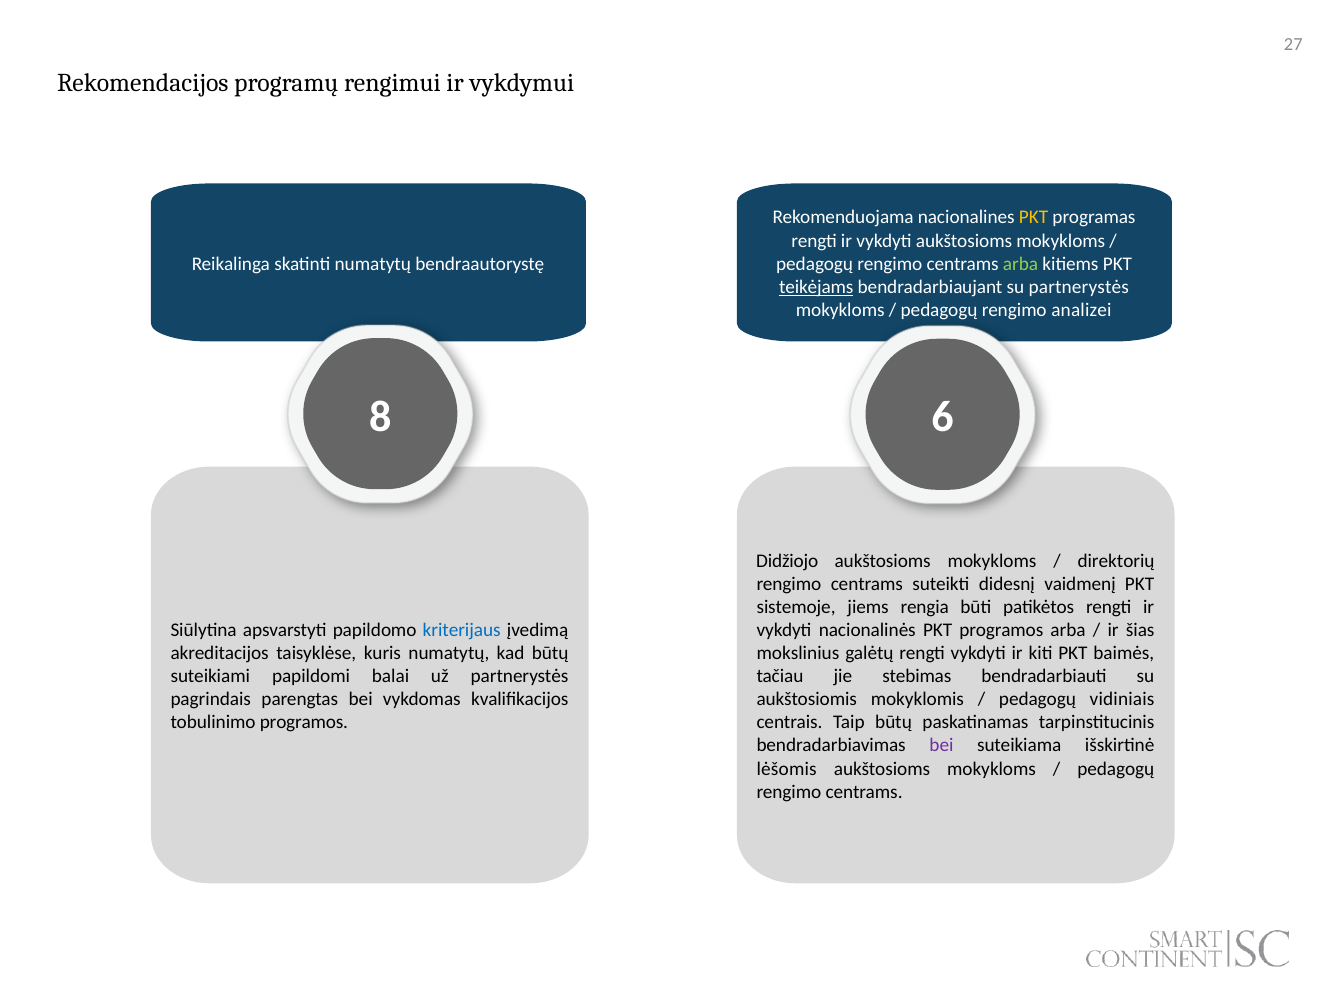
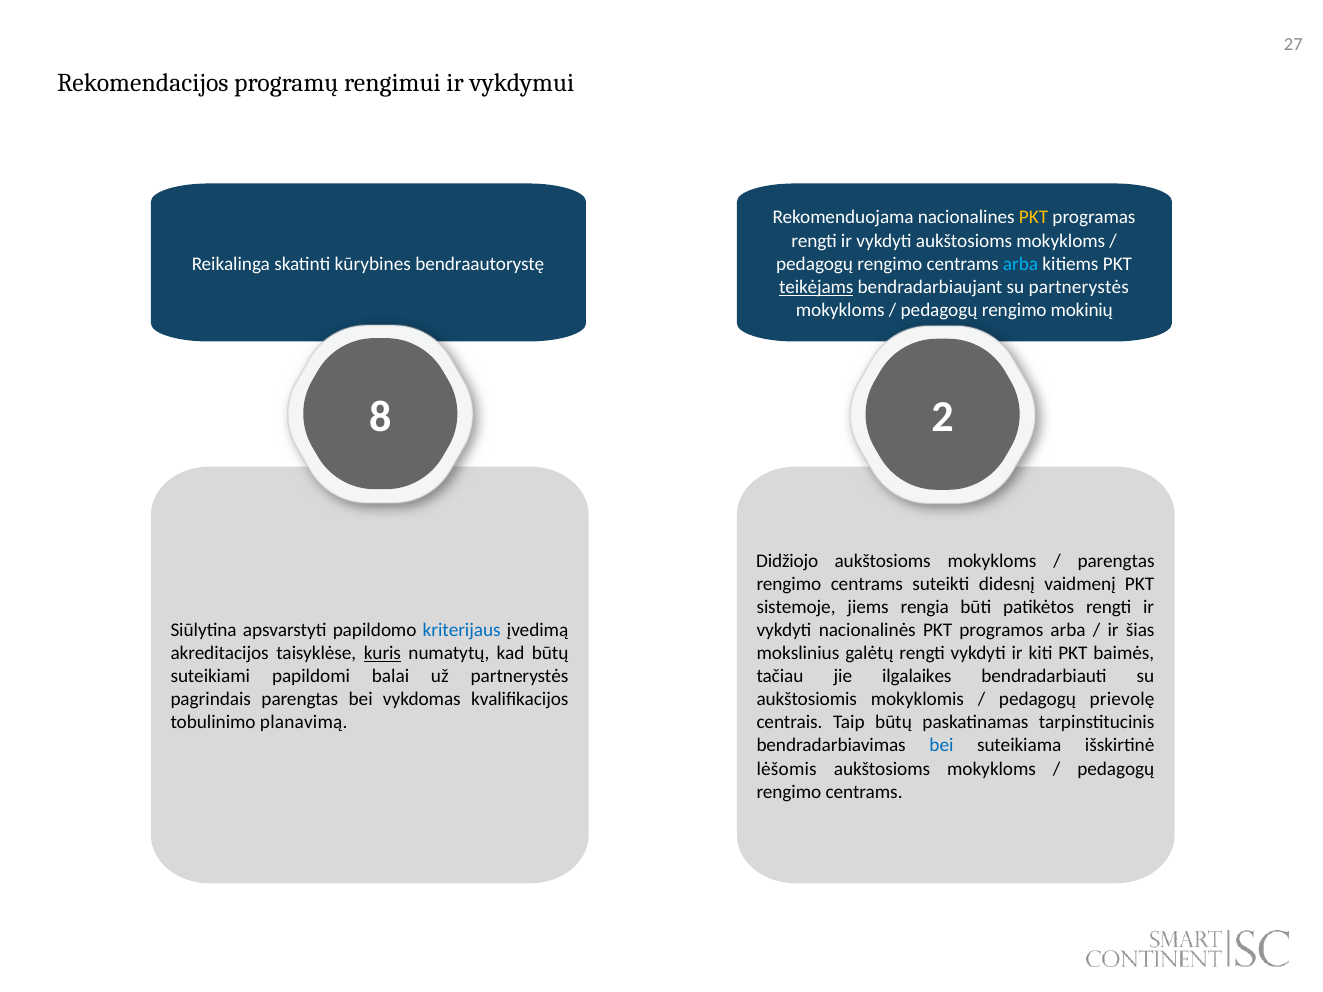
skatinti numatytų: numatytų -> kūrybines (373, 264)
arba colour: light green -> light blue (1021, 264)
analizei: analizei -> mokinių (1082, 310)
6: 6 -> 2 (943, 417)
direktorių: direktorių -> parengtas (1116, 561)
kuris underline: none -> present (382, 653)
stebimas: stebimas -> ilgalaikes (917, 676)
vidiniais: vidiniais -> prievolę (1122, 700)
tobulinimo programos: programos -> planavimą (304, 723)
bei colour: purple -> blue (941, 746)
